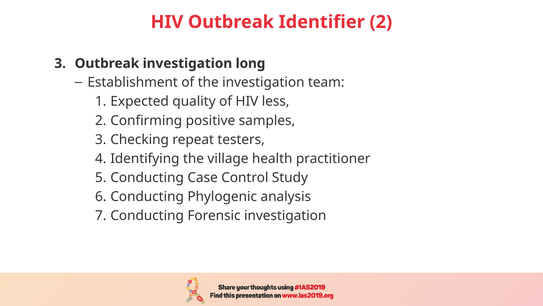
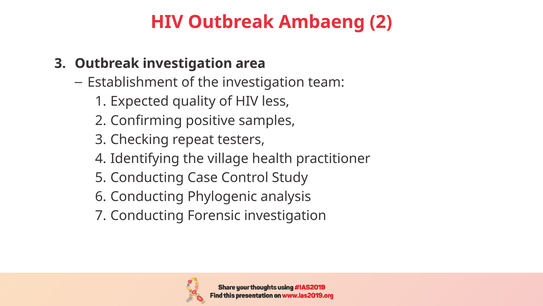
Identifier: Identifier -> Ambaeng (322, 22)
long: long -> area (251, 63)
